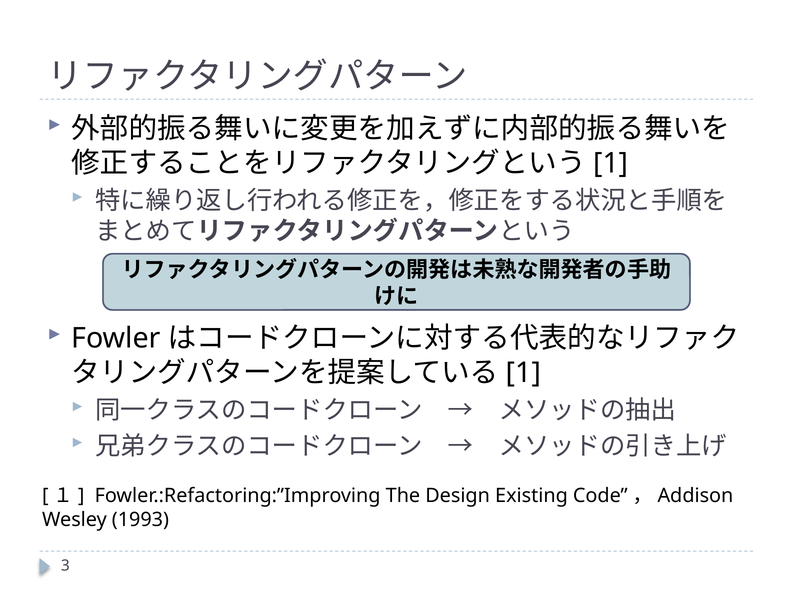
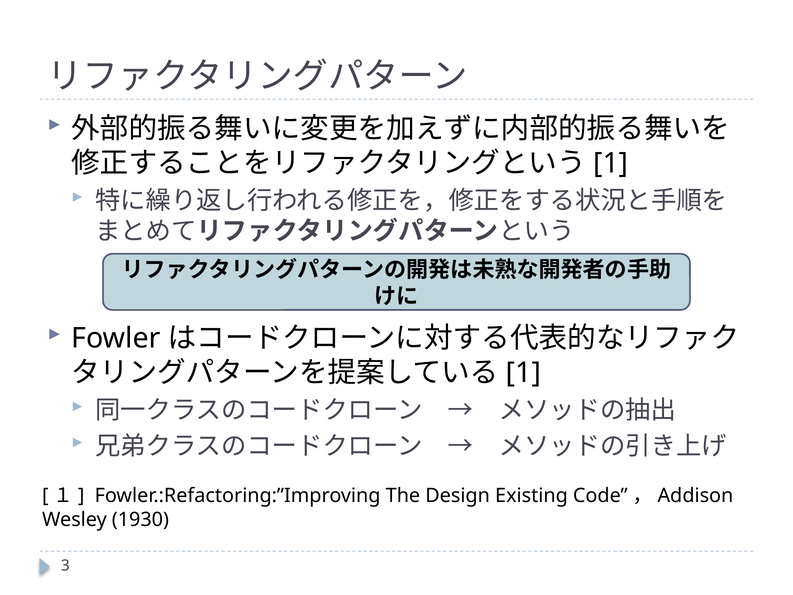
1993: 1993 -> 1930 (140, 519)
